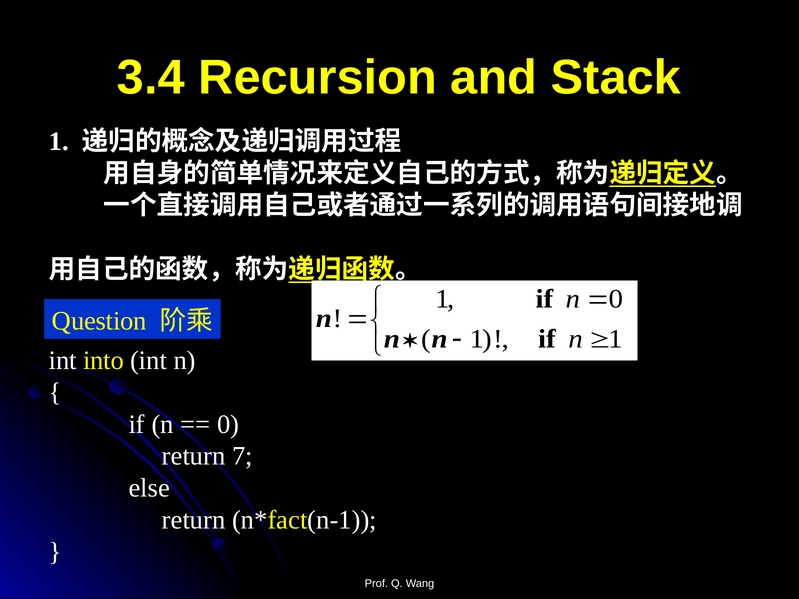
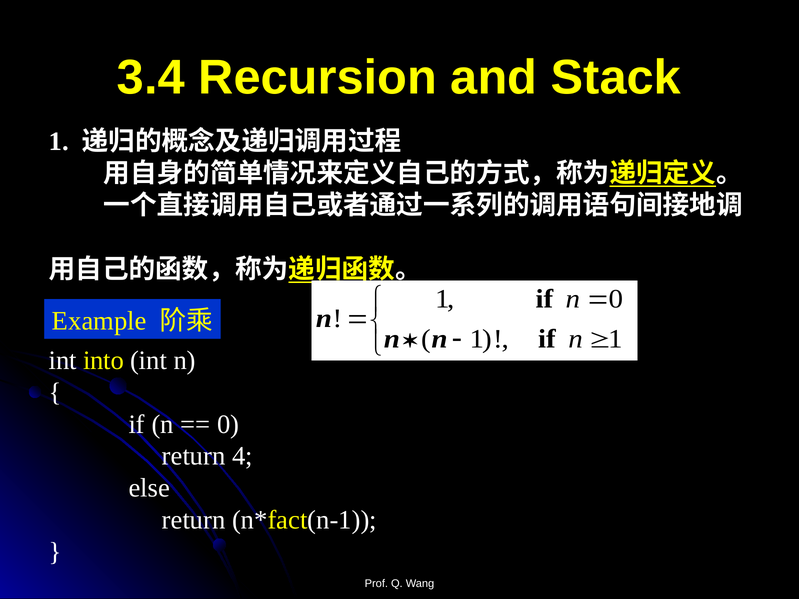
Question: Question -> Example (99, 321)
7: 7 -> 4 (242, 456)
